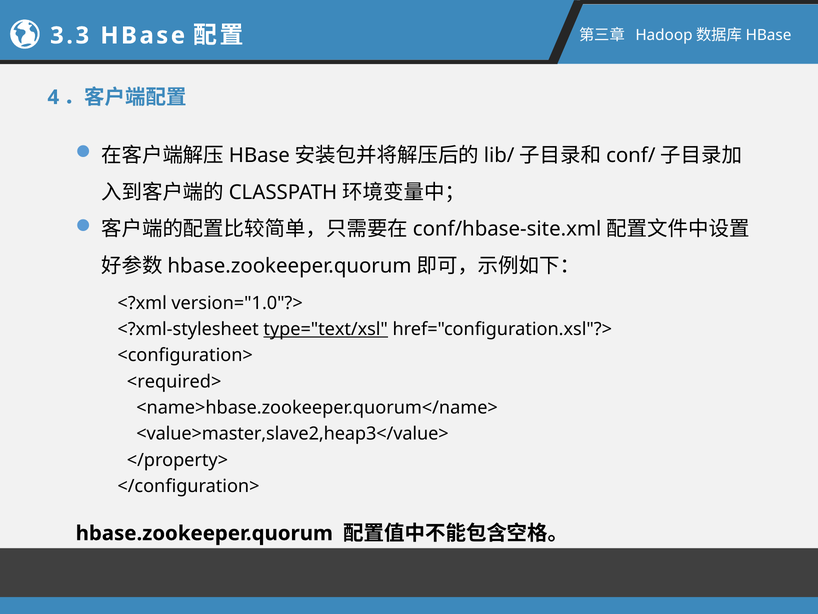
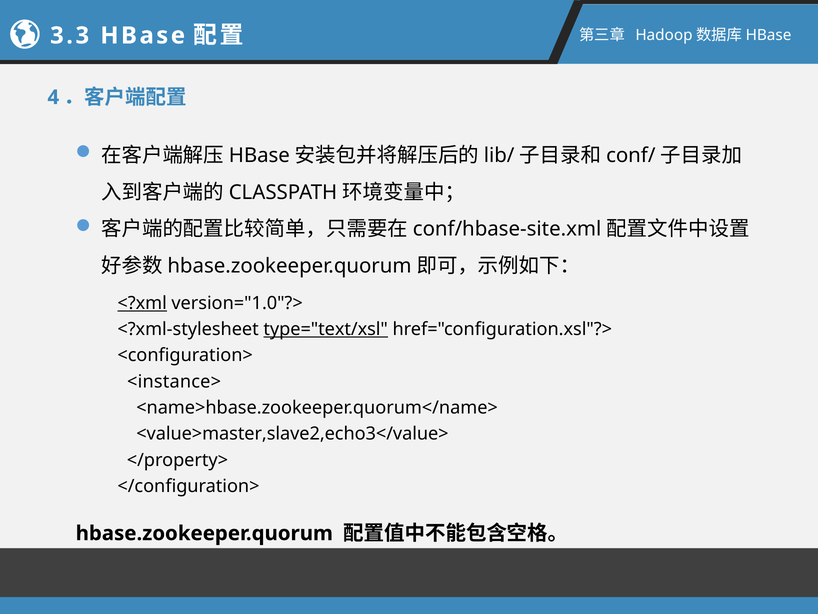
<?xml underline: none -> present (142, 303)
<required>: <required> -> <instance> (174, 381)
<value>master,slave2,heap3</value>: <value>master,slave2,heap3</value> -> <value>master,slave2,echo3</value> (292, 434)
